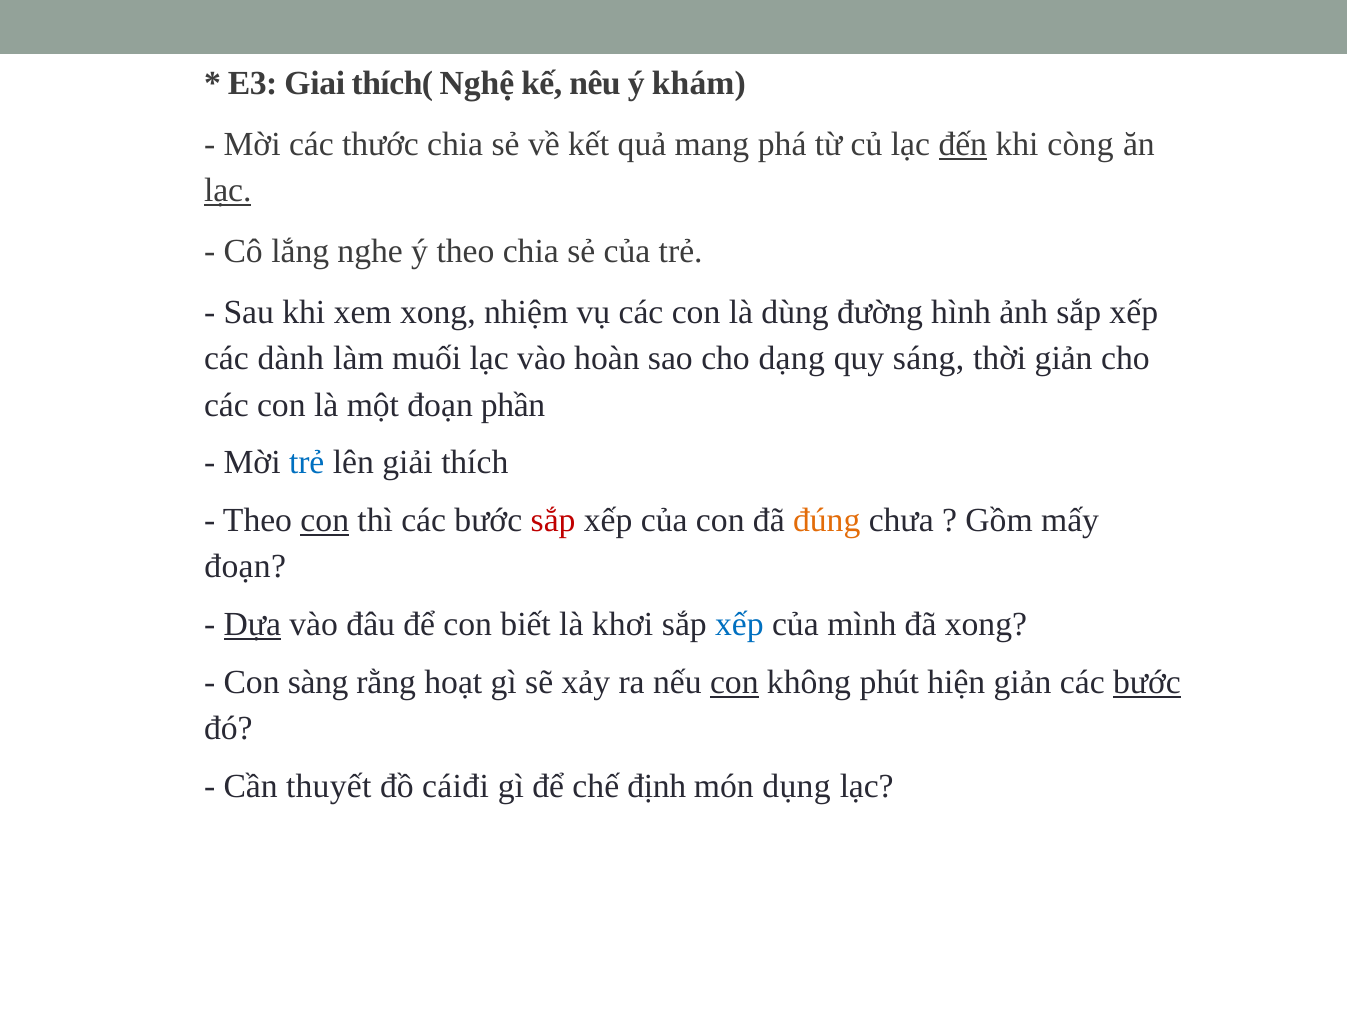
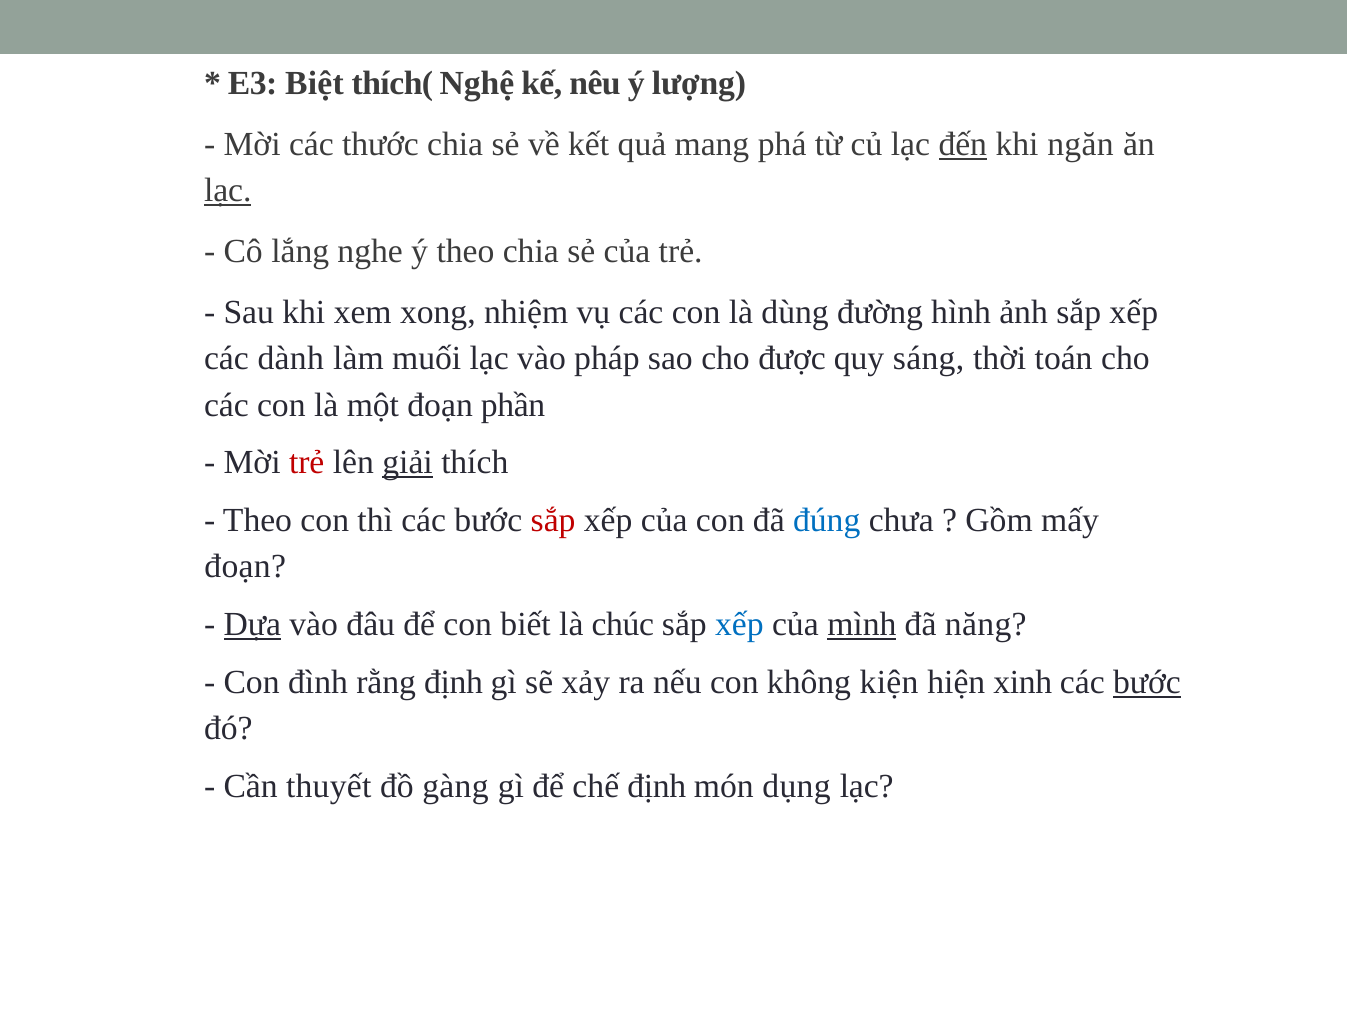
Giai: Giai -> Biệt (314, 84)
khám: khám -> lượng (699, 84)
còng: còng -> ngăn (1080, 144)
hoàn: hoàn -> pháp (607, 358)
dạng: dạng -> được (792, 358)
thời giản: giản -> toán (1064, 358)
trẻ colour: blue -> red (307, 462)
giải underline: none -> present (408, 462)
con underline: present -> none (325, 520)
đúng colour: orange -> blue (827, 520)
khơi: khơi -> chúc (623, 624)
mình underline: none -> present (862, 624)
đã xong: xong -> năng (986, 624)
sàng: sàng -> đình (318, 682)
rằng hoạt: hoạt -> định (454, 682)
con underline: present -> none (734, 682)
phút: phút -> kiện (889, 682)
hiện giản: giản -> xinh (1023, 682)
cáiđi: cáiđi -> gàng (455, 786)
